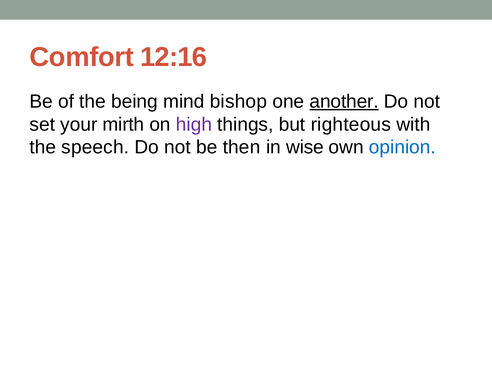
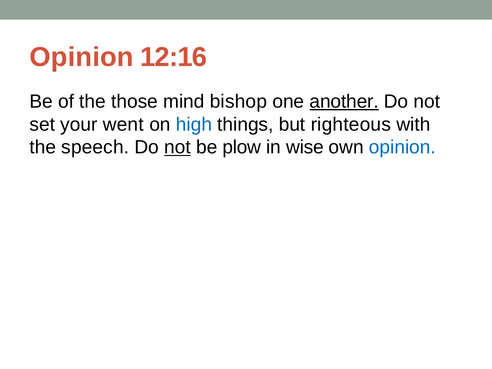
Comfort: Comfort -> Opinion (82, 57)
being: being -> those (135, 101)
mirth: mirth -> went (123, 124)
high colour: purple -> blue (194, 124)
not underline: none -> present (178, 147)
then: then -> plow (242, 147)
